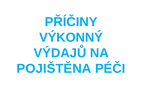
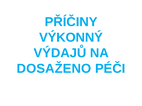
POJIŠTĚNA: POJIŠTĚNA -> DOSAŽENO (54, 69)
